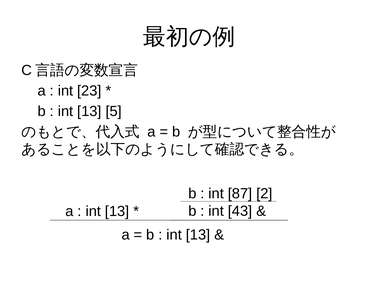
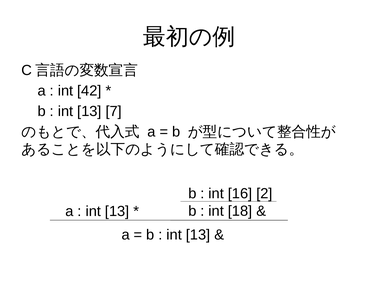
23: 23 -> 42 (89, 91)
5: 5 -> 7 (114, 111)
87: 87 -> 16 (240, 194)
43: 43 -> 18 (240, 211)
